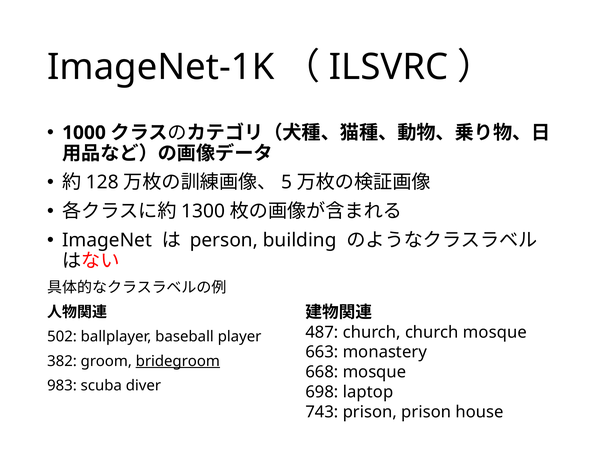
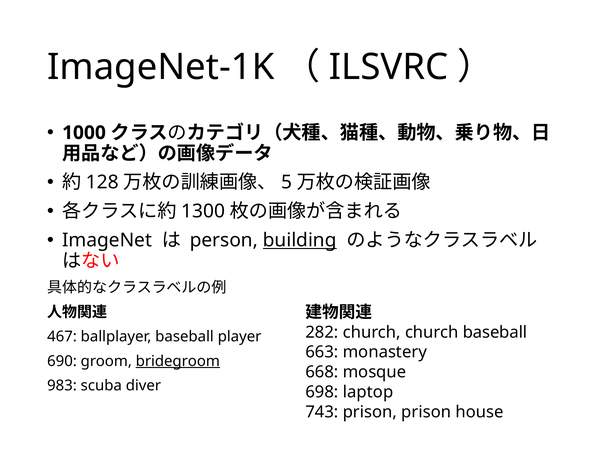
building underline: none -> present (300, 240)
487: 487 -> 282 (322, 332)
church mosque: mosque -> baseball (495, 332)
502: 502 -> 467 (62, 337)
382: 382 -> 690 (62, 361)
